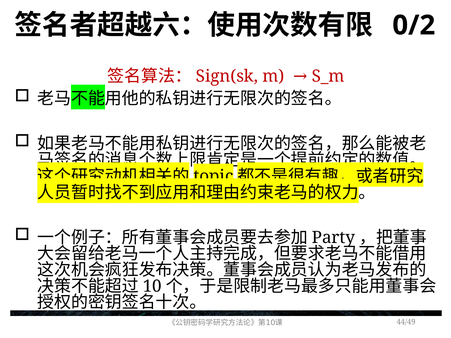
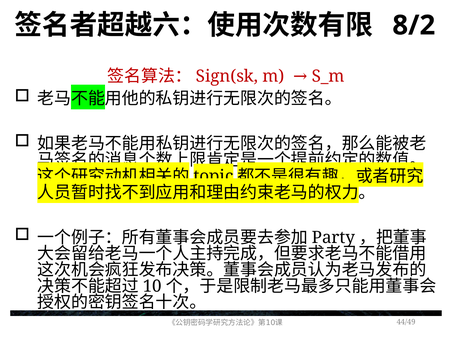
0/2: 0/2 -> 8/2 (414, 25)
